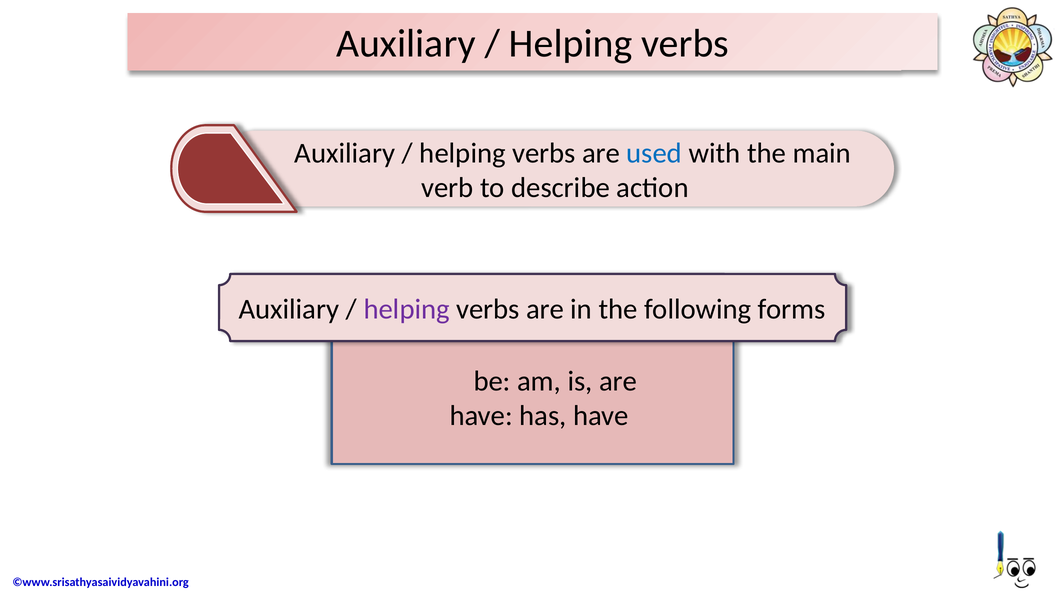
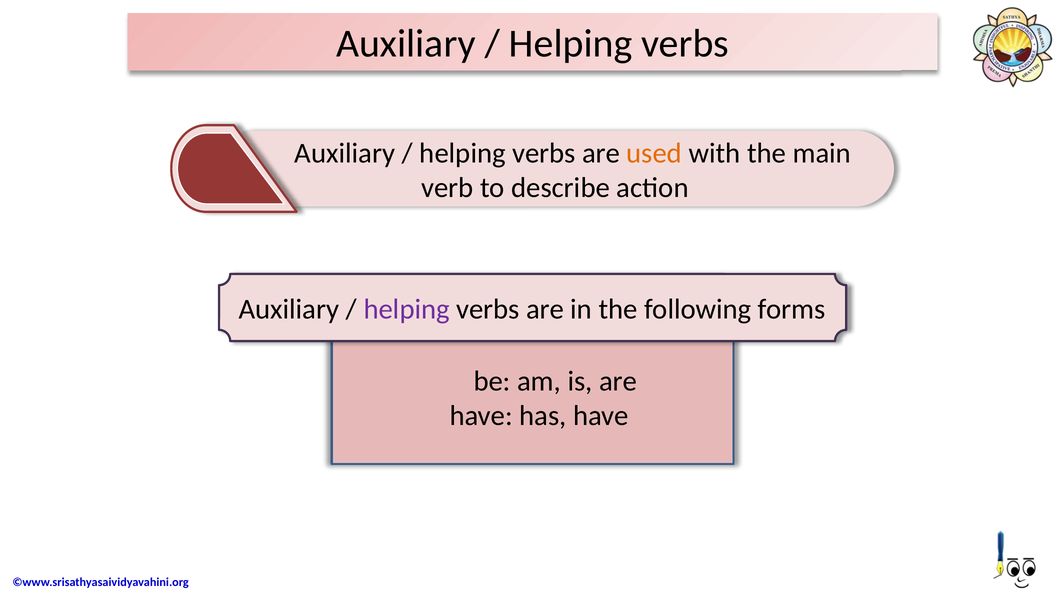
used colour: blue -> orange (654, 153)
